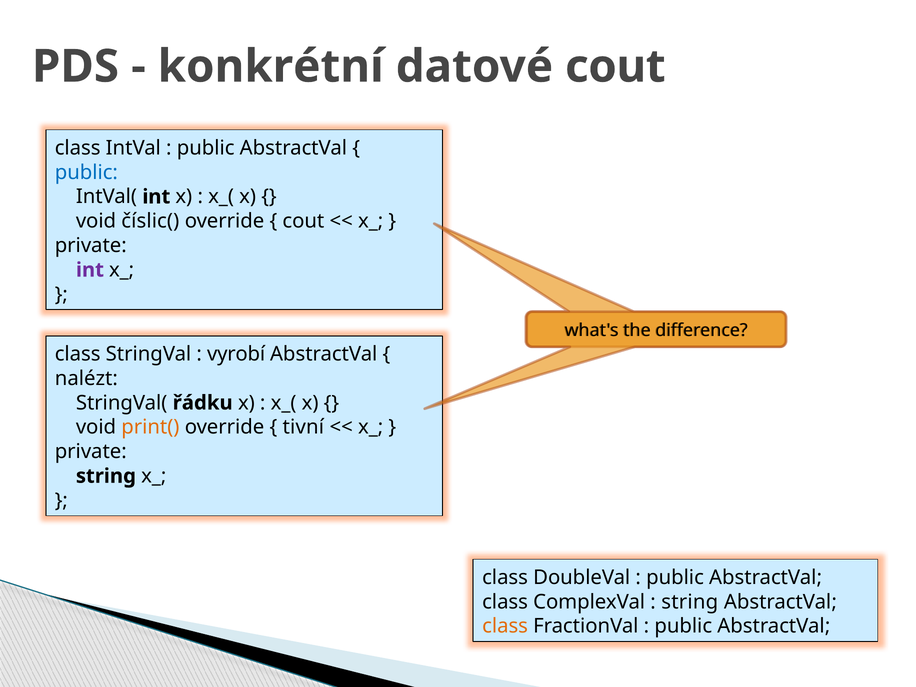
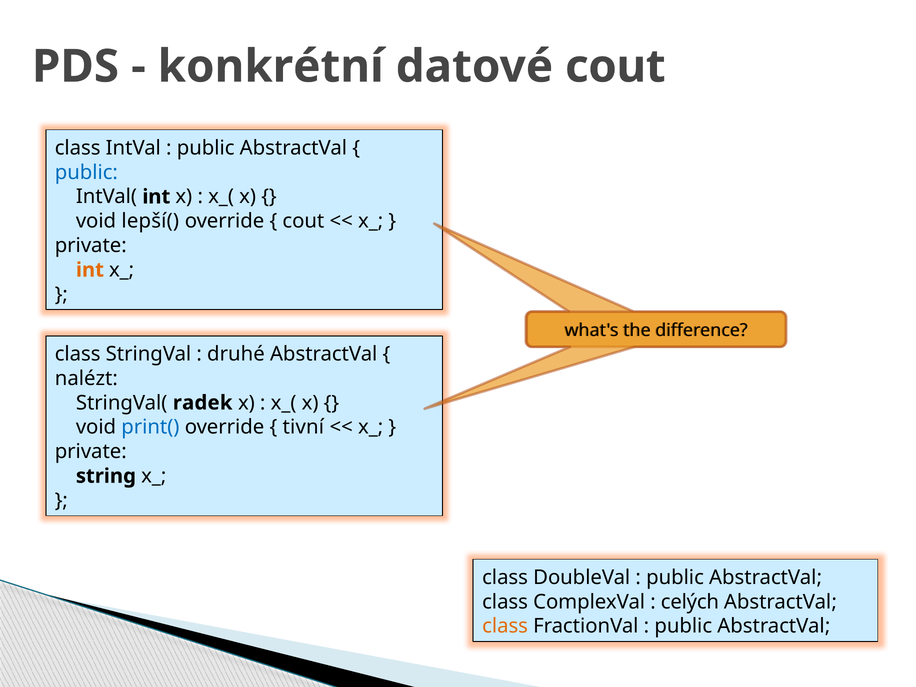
číslic(: číslic( -> lepší( (150, 221)
int colour: purple -> orange (90, 270)
vyrobí: vyrobí -> druhé (236, 354)
řádku: řádku -> radek (203, 403)
print( colour: orange -> blue (150, 427)
string: string -> celých (690, 602)
